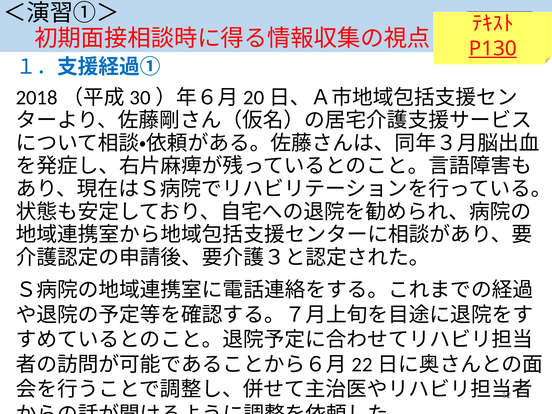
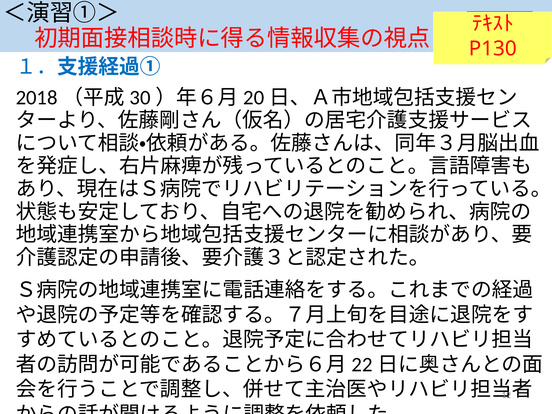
P130 underline: present -> none (493, 49)
